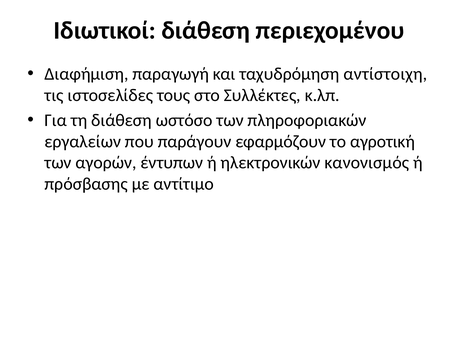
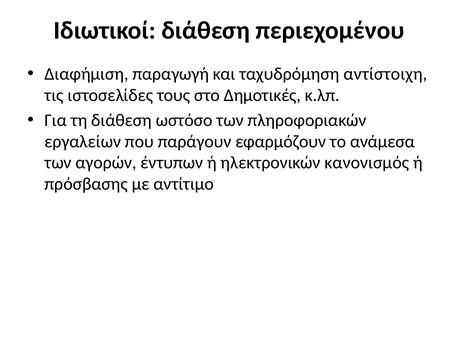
Συλλέκτες: Συλλέκτες -> Δημοτικές (262, 95)
αγροτική: αγροτική -> ανάμεσα (383, 141)
